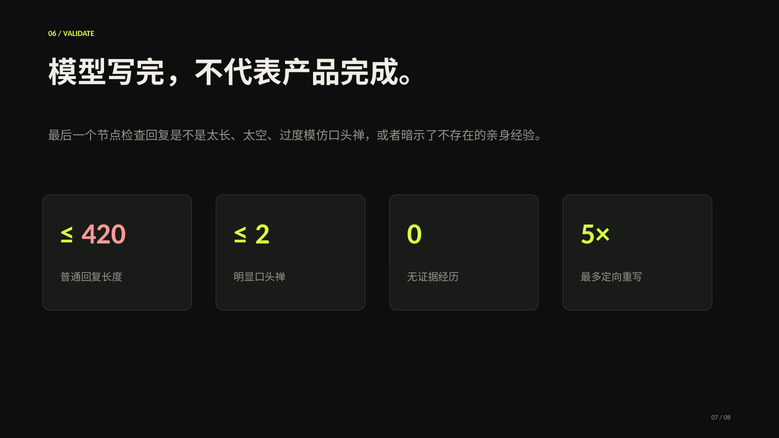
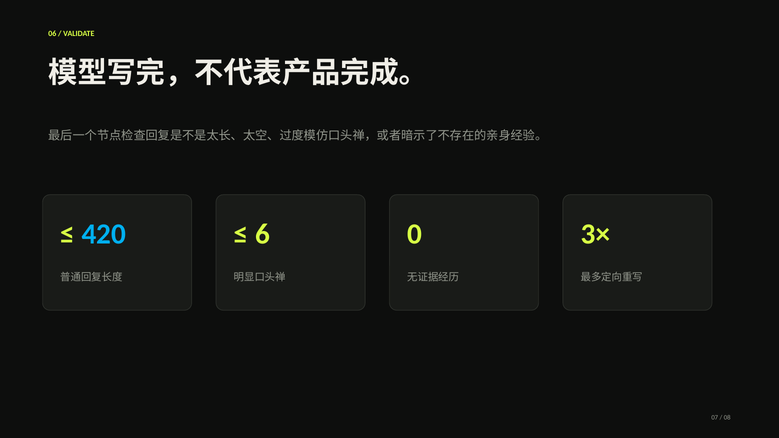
420 colour: pink -> light blue (104, 234)
2: 2 -> 6 (262, 234)
5×: 5× -> 3× (596, 234)
